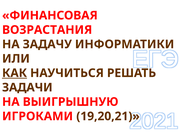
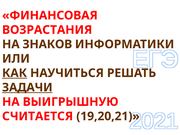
ЗАДАЧУ: ЗАДАЧУ -> ЗНАКОВ (47, 44)
ЗАДАЧИ underline: none -> present (27, 87)
ИГРОКАМИ: ИГРОКАМИ -> СЧИТАЕТСЯ (38, 116)
